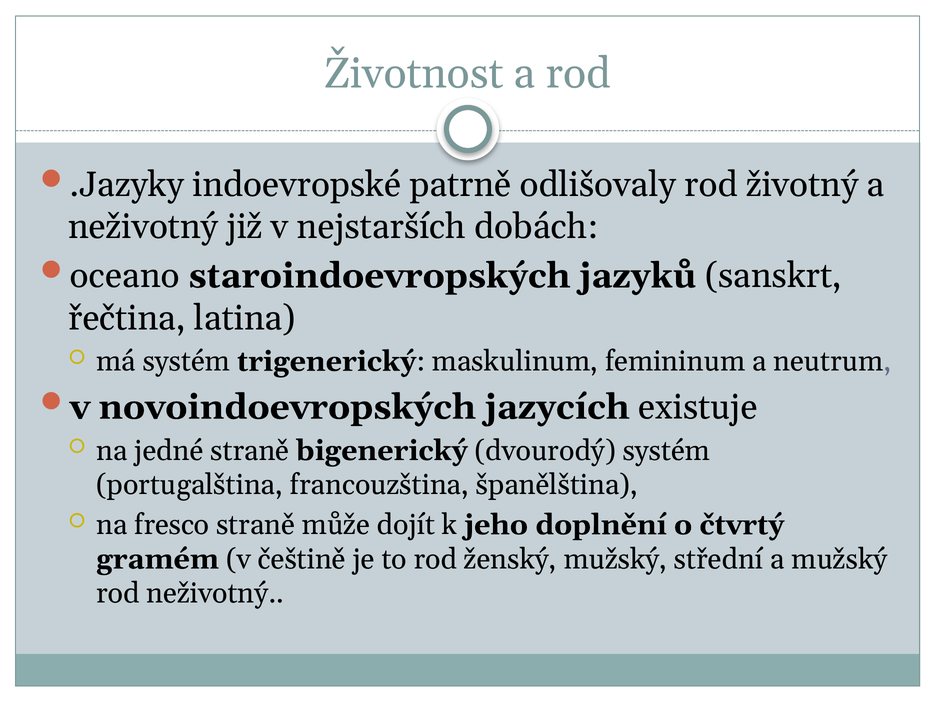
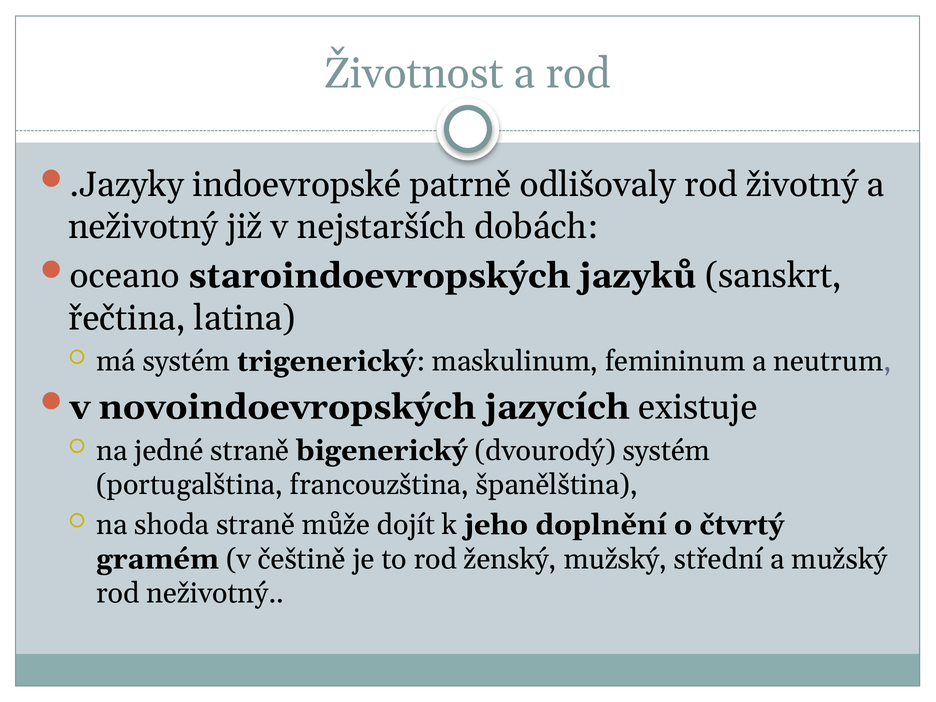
fresco: fresco -> shoda (172, 525)
